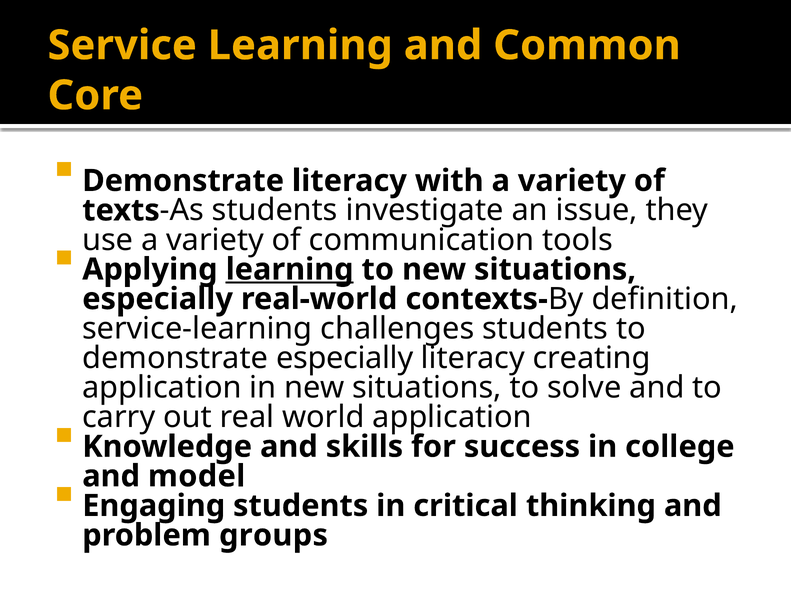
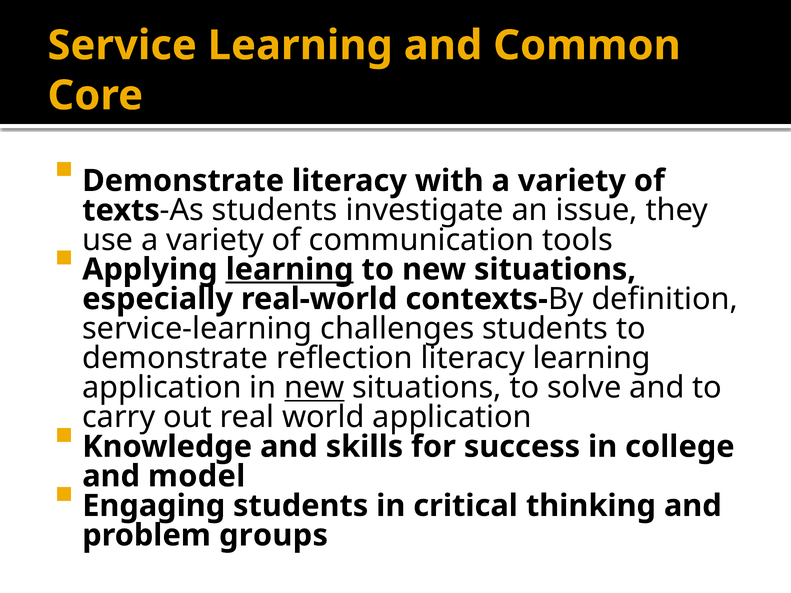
demonstrate especially: especially -> reflection (345, 358)
literacy creating: creating -> learning (592, 358)
new underline: none -> present (314, 388)
